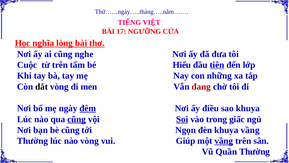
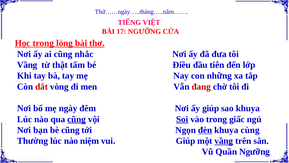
Học nghĩa: nghĩa -> trong (43, 43)
nghe: nghe -> nhắc (84, 54)
Cuộc: Cuộc -> Vầng (27, 65)
từ trên: trên -> thật (60, 65)
Hiểu: Hiểu -> Điều (182, 65)
tiên underline: present -> none (217, 65)
dắt colour: black -> red (42, 86)
đêm underline: present -> none (88, 108)
ấy điều: điều -> giúp (211, 108)
đèn underline: none -> present (205, 130)
khuya vầng: vầng -> cùng (250, 130)
nào vòng: vòng -> niệm (90, 140)
Quần Thường: Thường -> Ngưỡng (255, 151)
